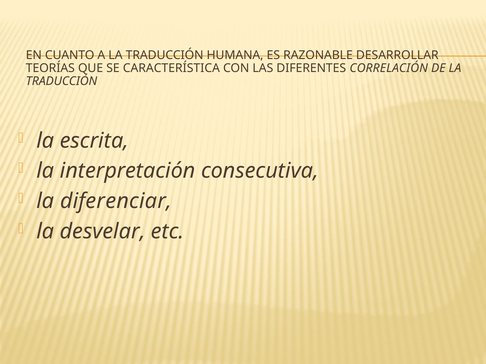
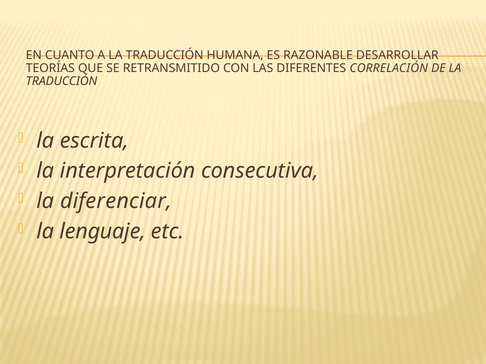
CARACTERÍSTICA: CARACTERÍSTICA -> RETRANSMITIDO (171, 68)
desvelar: desvelar -> lenguaje (103, 232)
